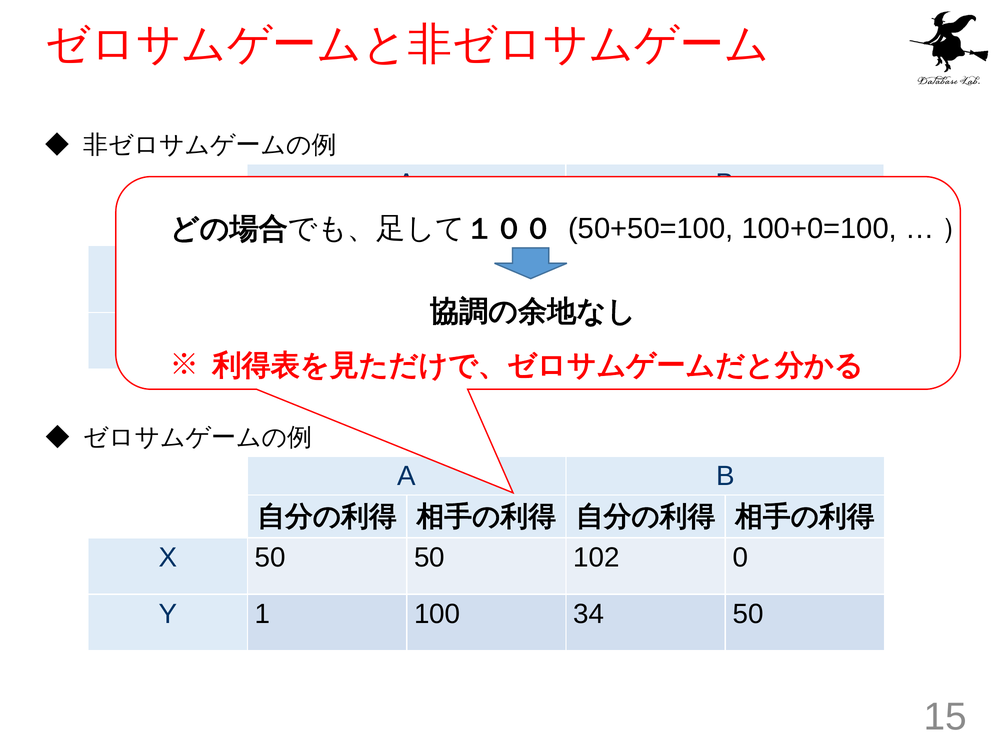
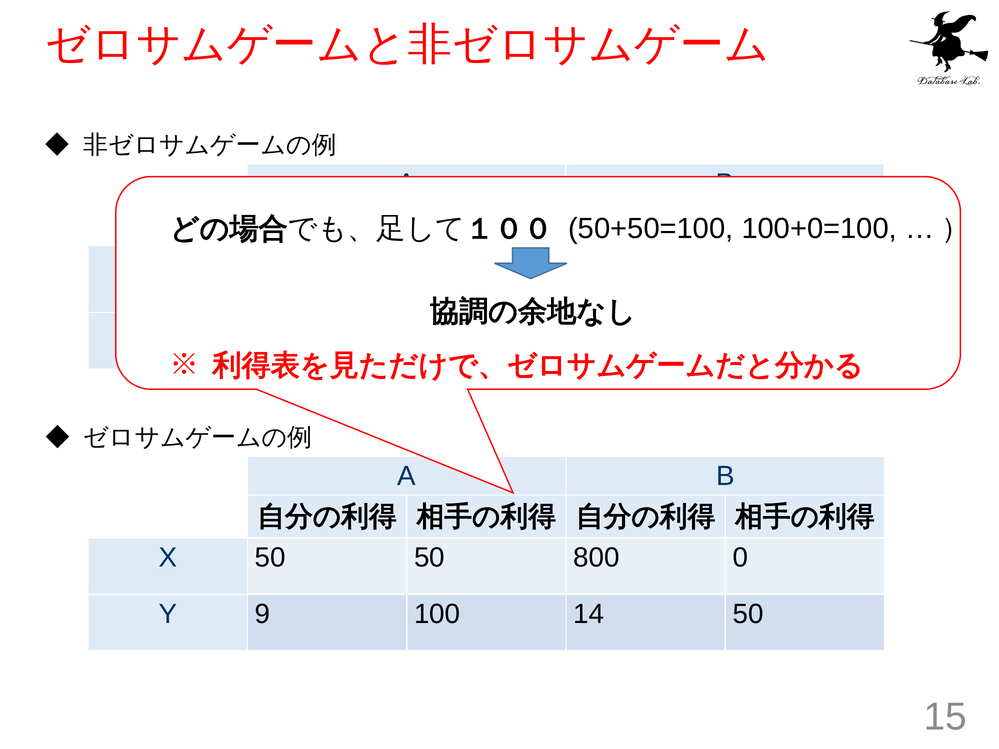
102: 102 -> 800 (597, 558)
1: 1 -> 9 (263, 614)
100 34: 34 -> 14 (589, 614)
